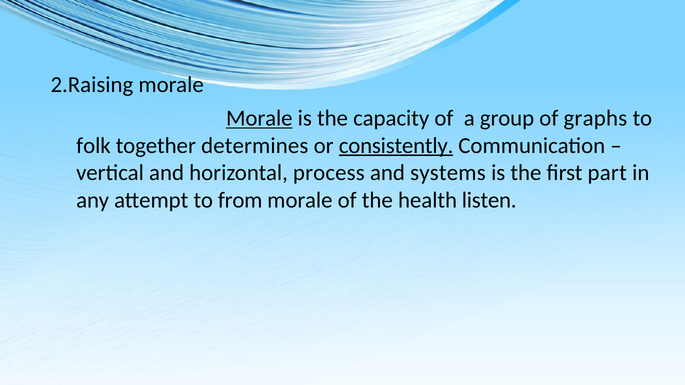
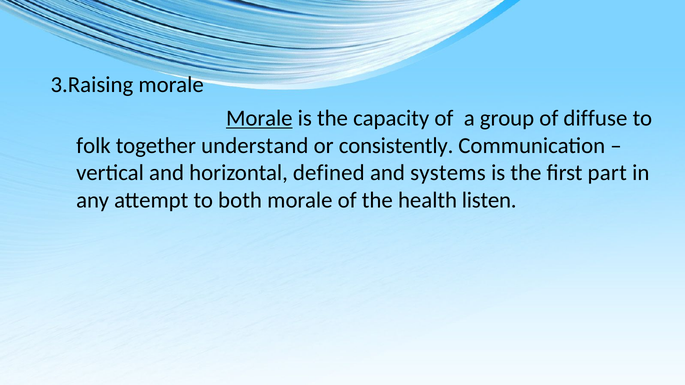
2.Raising: 2.Raising -> 3.Raising (92, 85)
graphs: graphs -> diffuse (595, 118)
determines: determines -> understand (255, 146)
consistently underline: present -> none (396, 146)
process: process -> defined (329, 173)
from: from -> both (240, 200)
